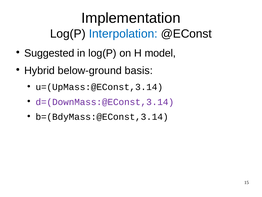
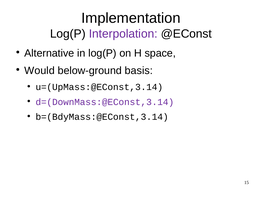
Interpolation colour: blue -> purple (123, 34)
Suggested: Suggested -> Alternative (49, 53)
model: model -> space (160, 53)
Hybrid: Hybrid -> Would (40, 70)
